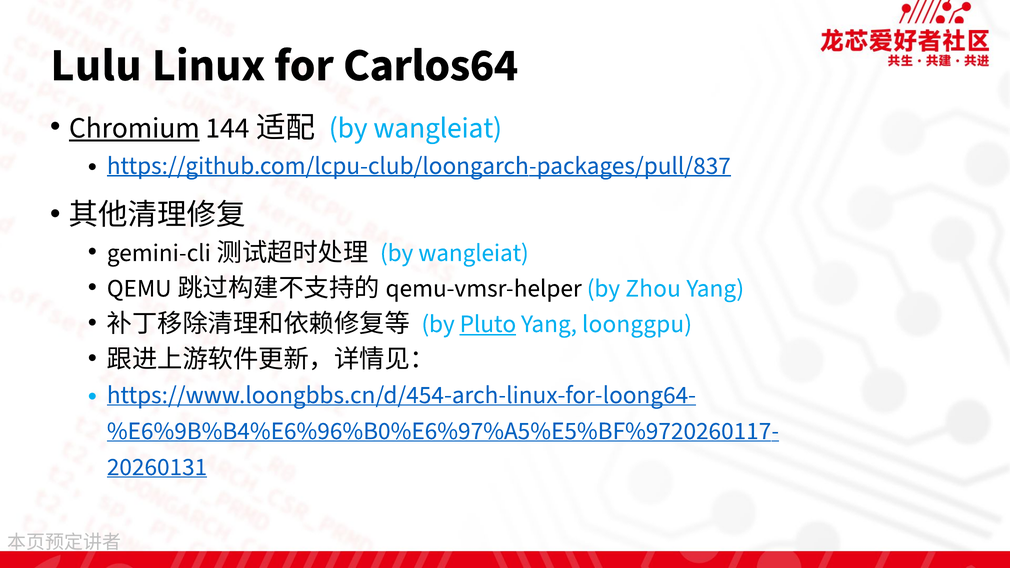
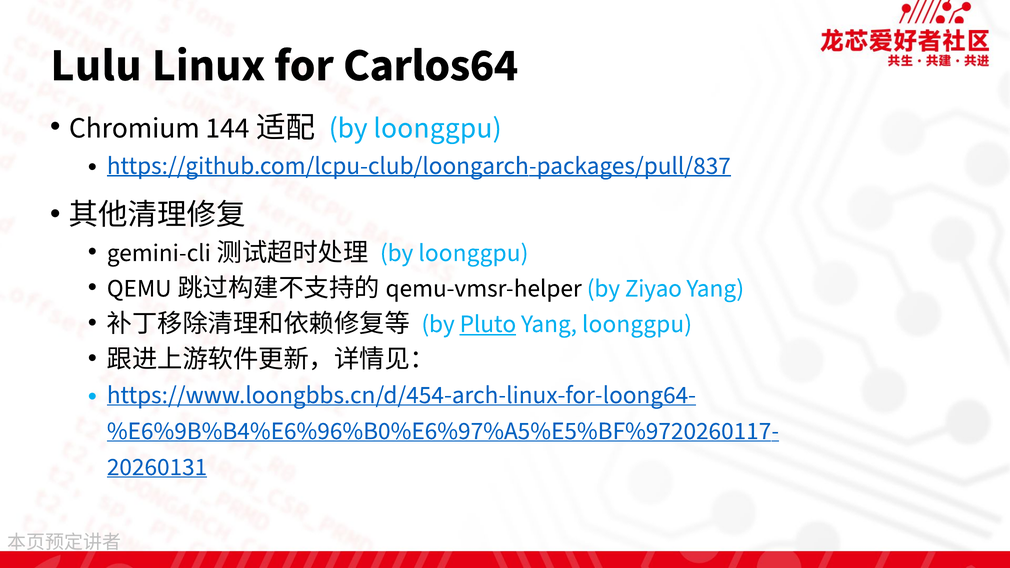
Chromium underline: present -> none (134, 128)
wangleiat: wangleiat -> loonggpu (437, 128)
wangleiat: wangleiat -> loonggpu (473, 253)
Zhou: Zhou -> Ziyao (653, 288)
